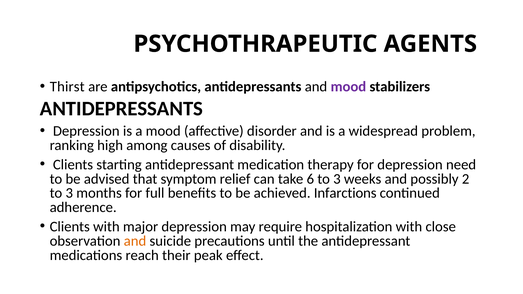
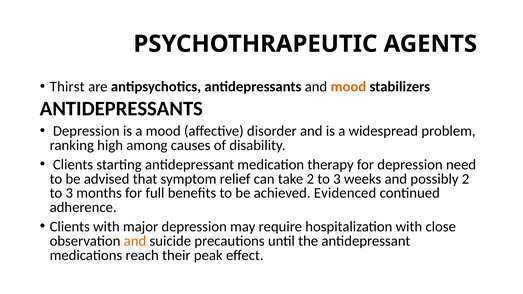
mood colour: purple -> orange (348, 87)
take 6: 6 -> 2 (310, 179)
Infarctions: Infarctions -> Evidenced (345, 193)
